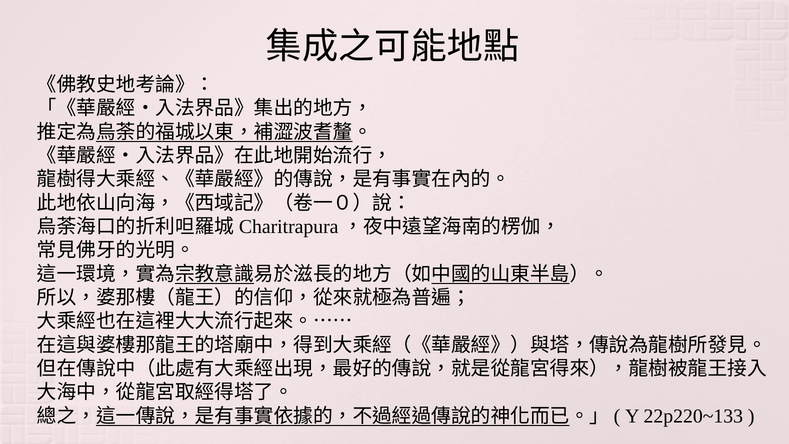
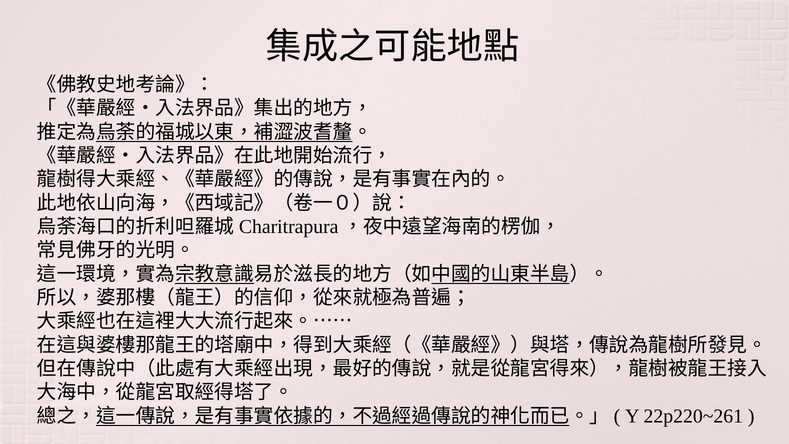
22p220~133: 22p220~133 -> 22p220~261 (693, 416)
